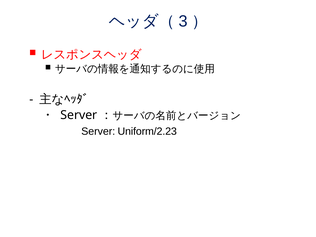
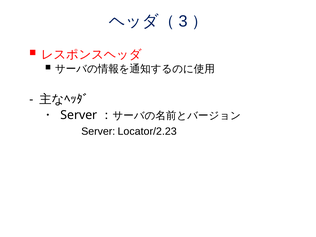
Uniform/2.23: Uniform/2.23 -> Locator/2.23 (147, 131)
